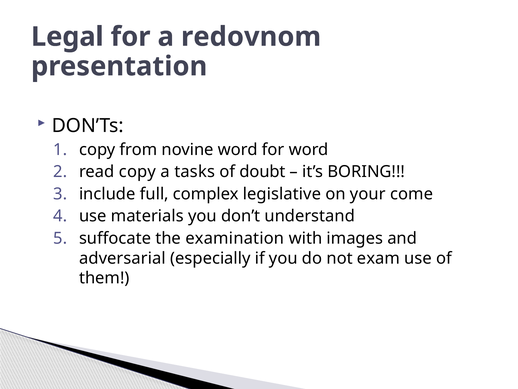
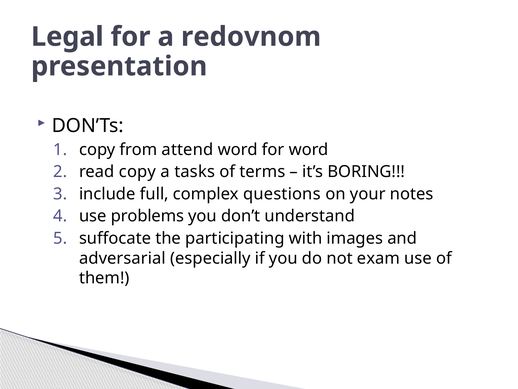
novine: novine -> attend (187, 149)
doubt: doubt -> terms (262, 172)
legislative: legislative -> questions (282, 194)
come: come -> notes (412, 194)
materials: materials -> problems (147, 216)
examination: examination -> participating (235, 238)
